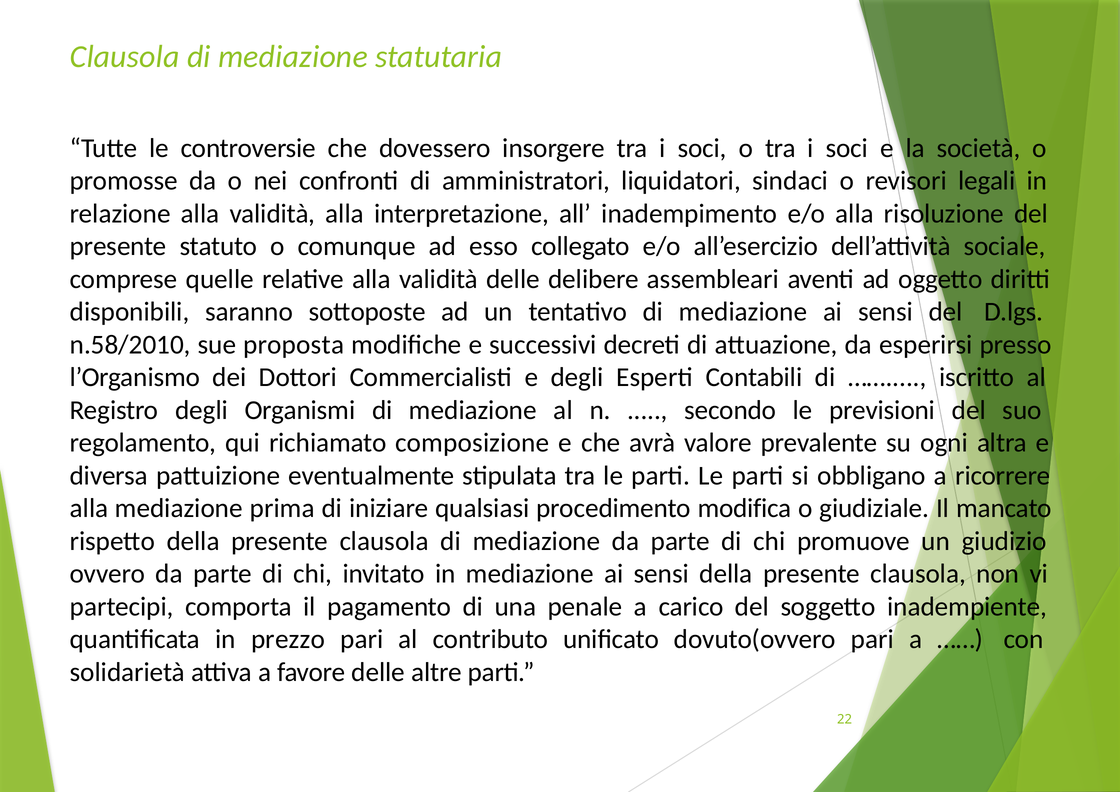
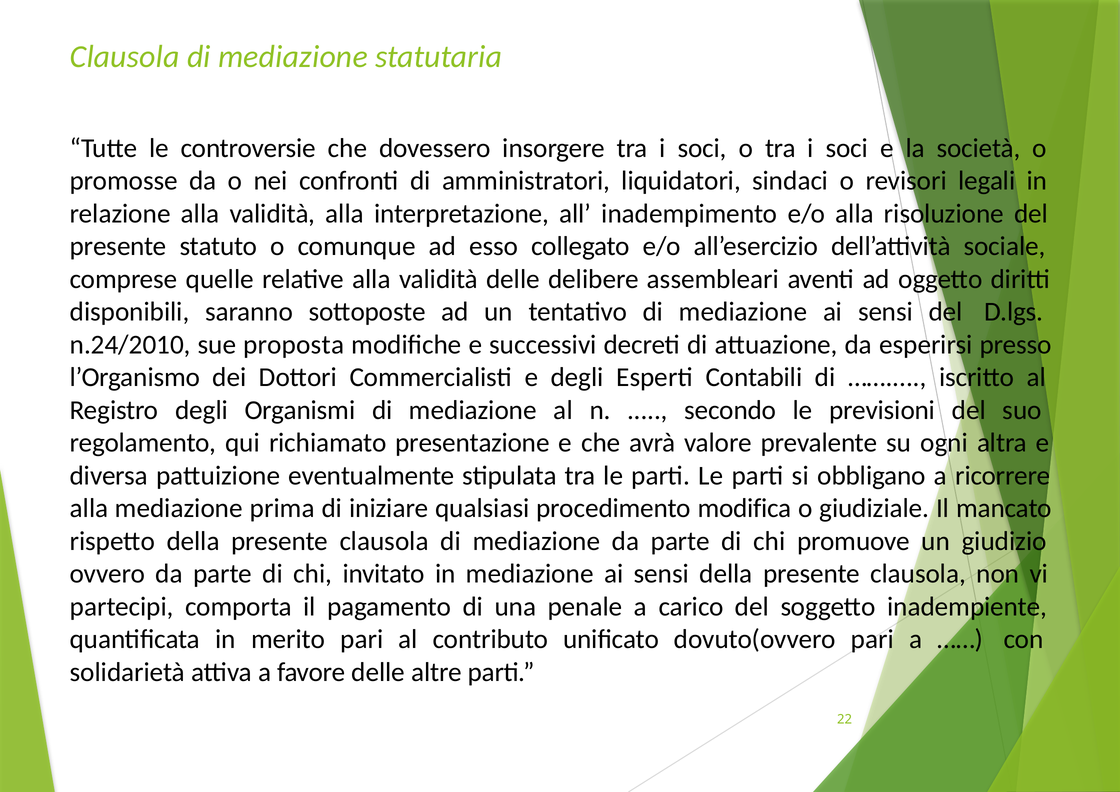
n.58/2010: n.58/2010 -> n.24/2010 (130, 344)
composizione: composizione -> presentazione (472, 443)
prezzo: prezzo -> merito (288, 639)
